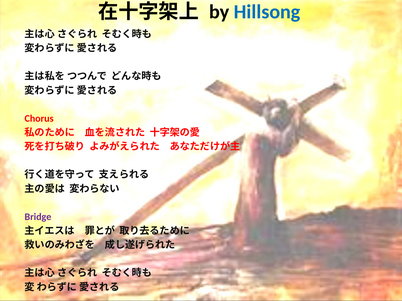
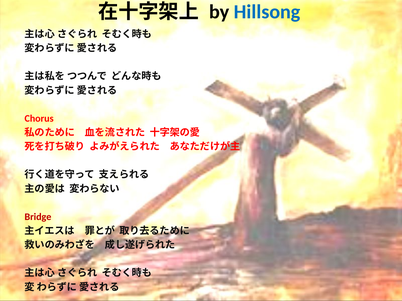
Bridge colour: purple -> red (38, 217)
